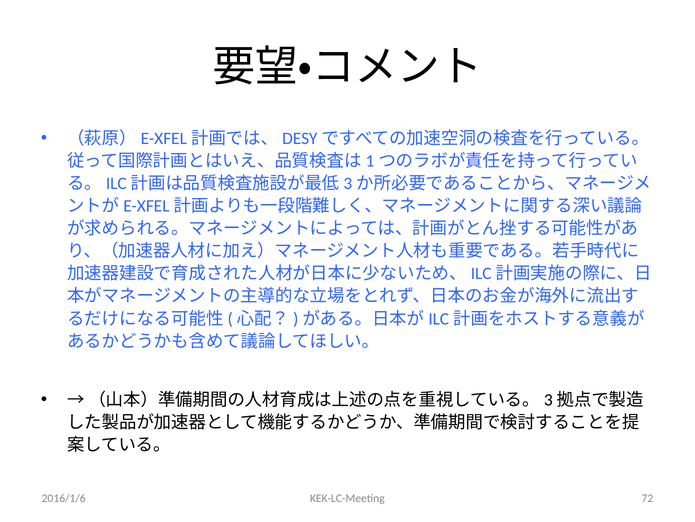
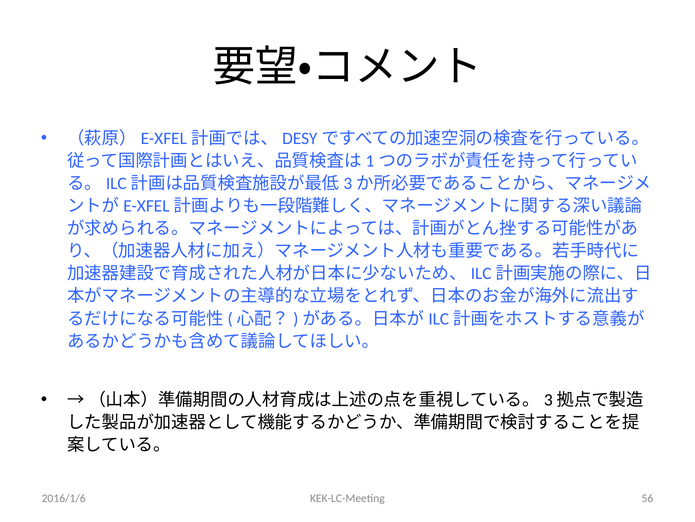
72: 72 -> 56 (647, 498)
